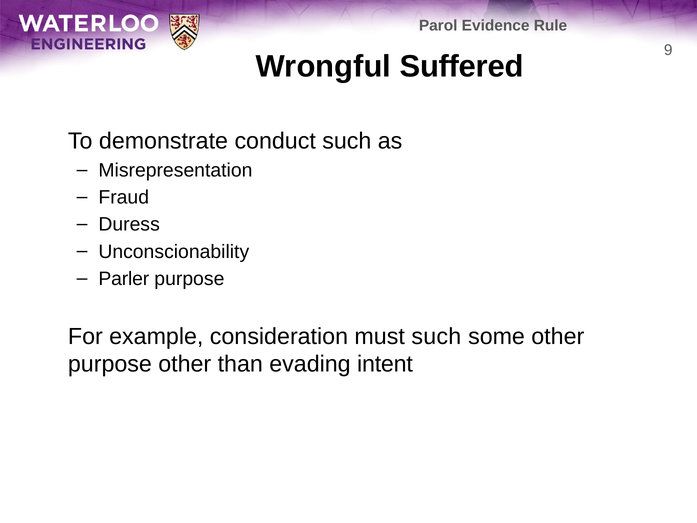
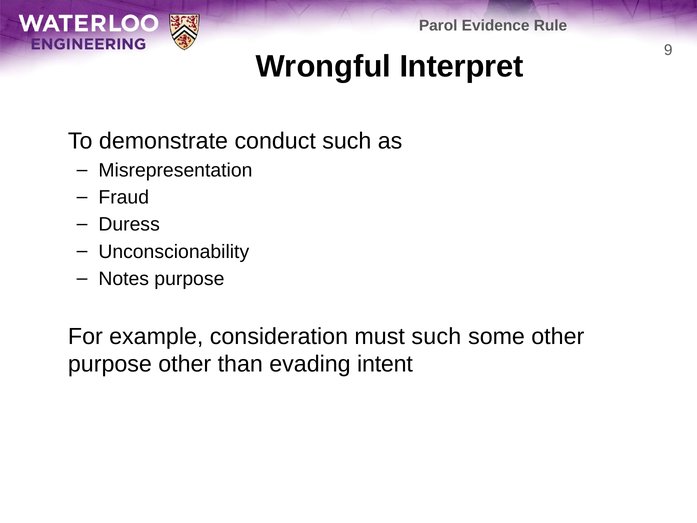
Suffered: Suffered -> Interpret (462, 67)
Parler: Parler -> Notes (124, 279)
